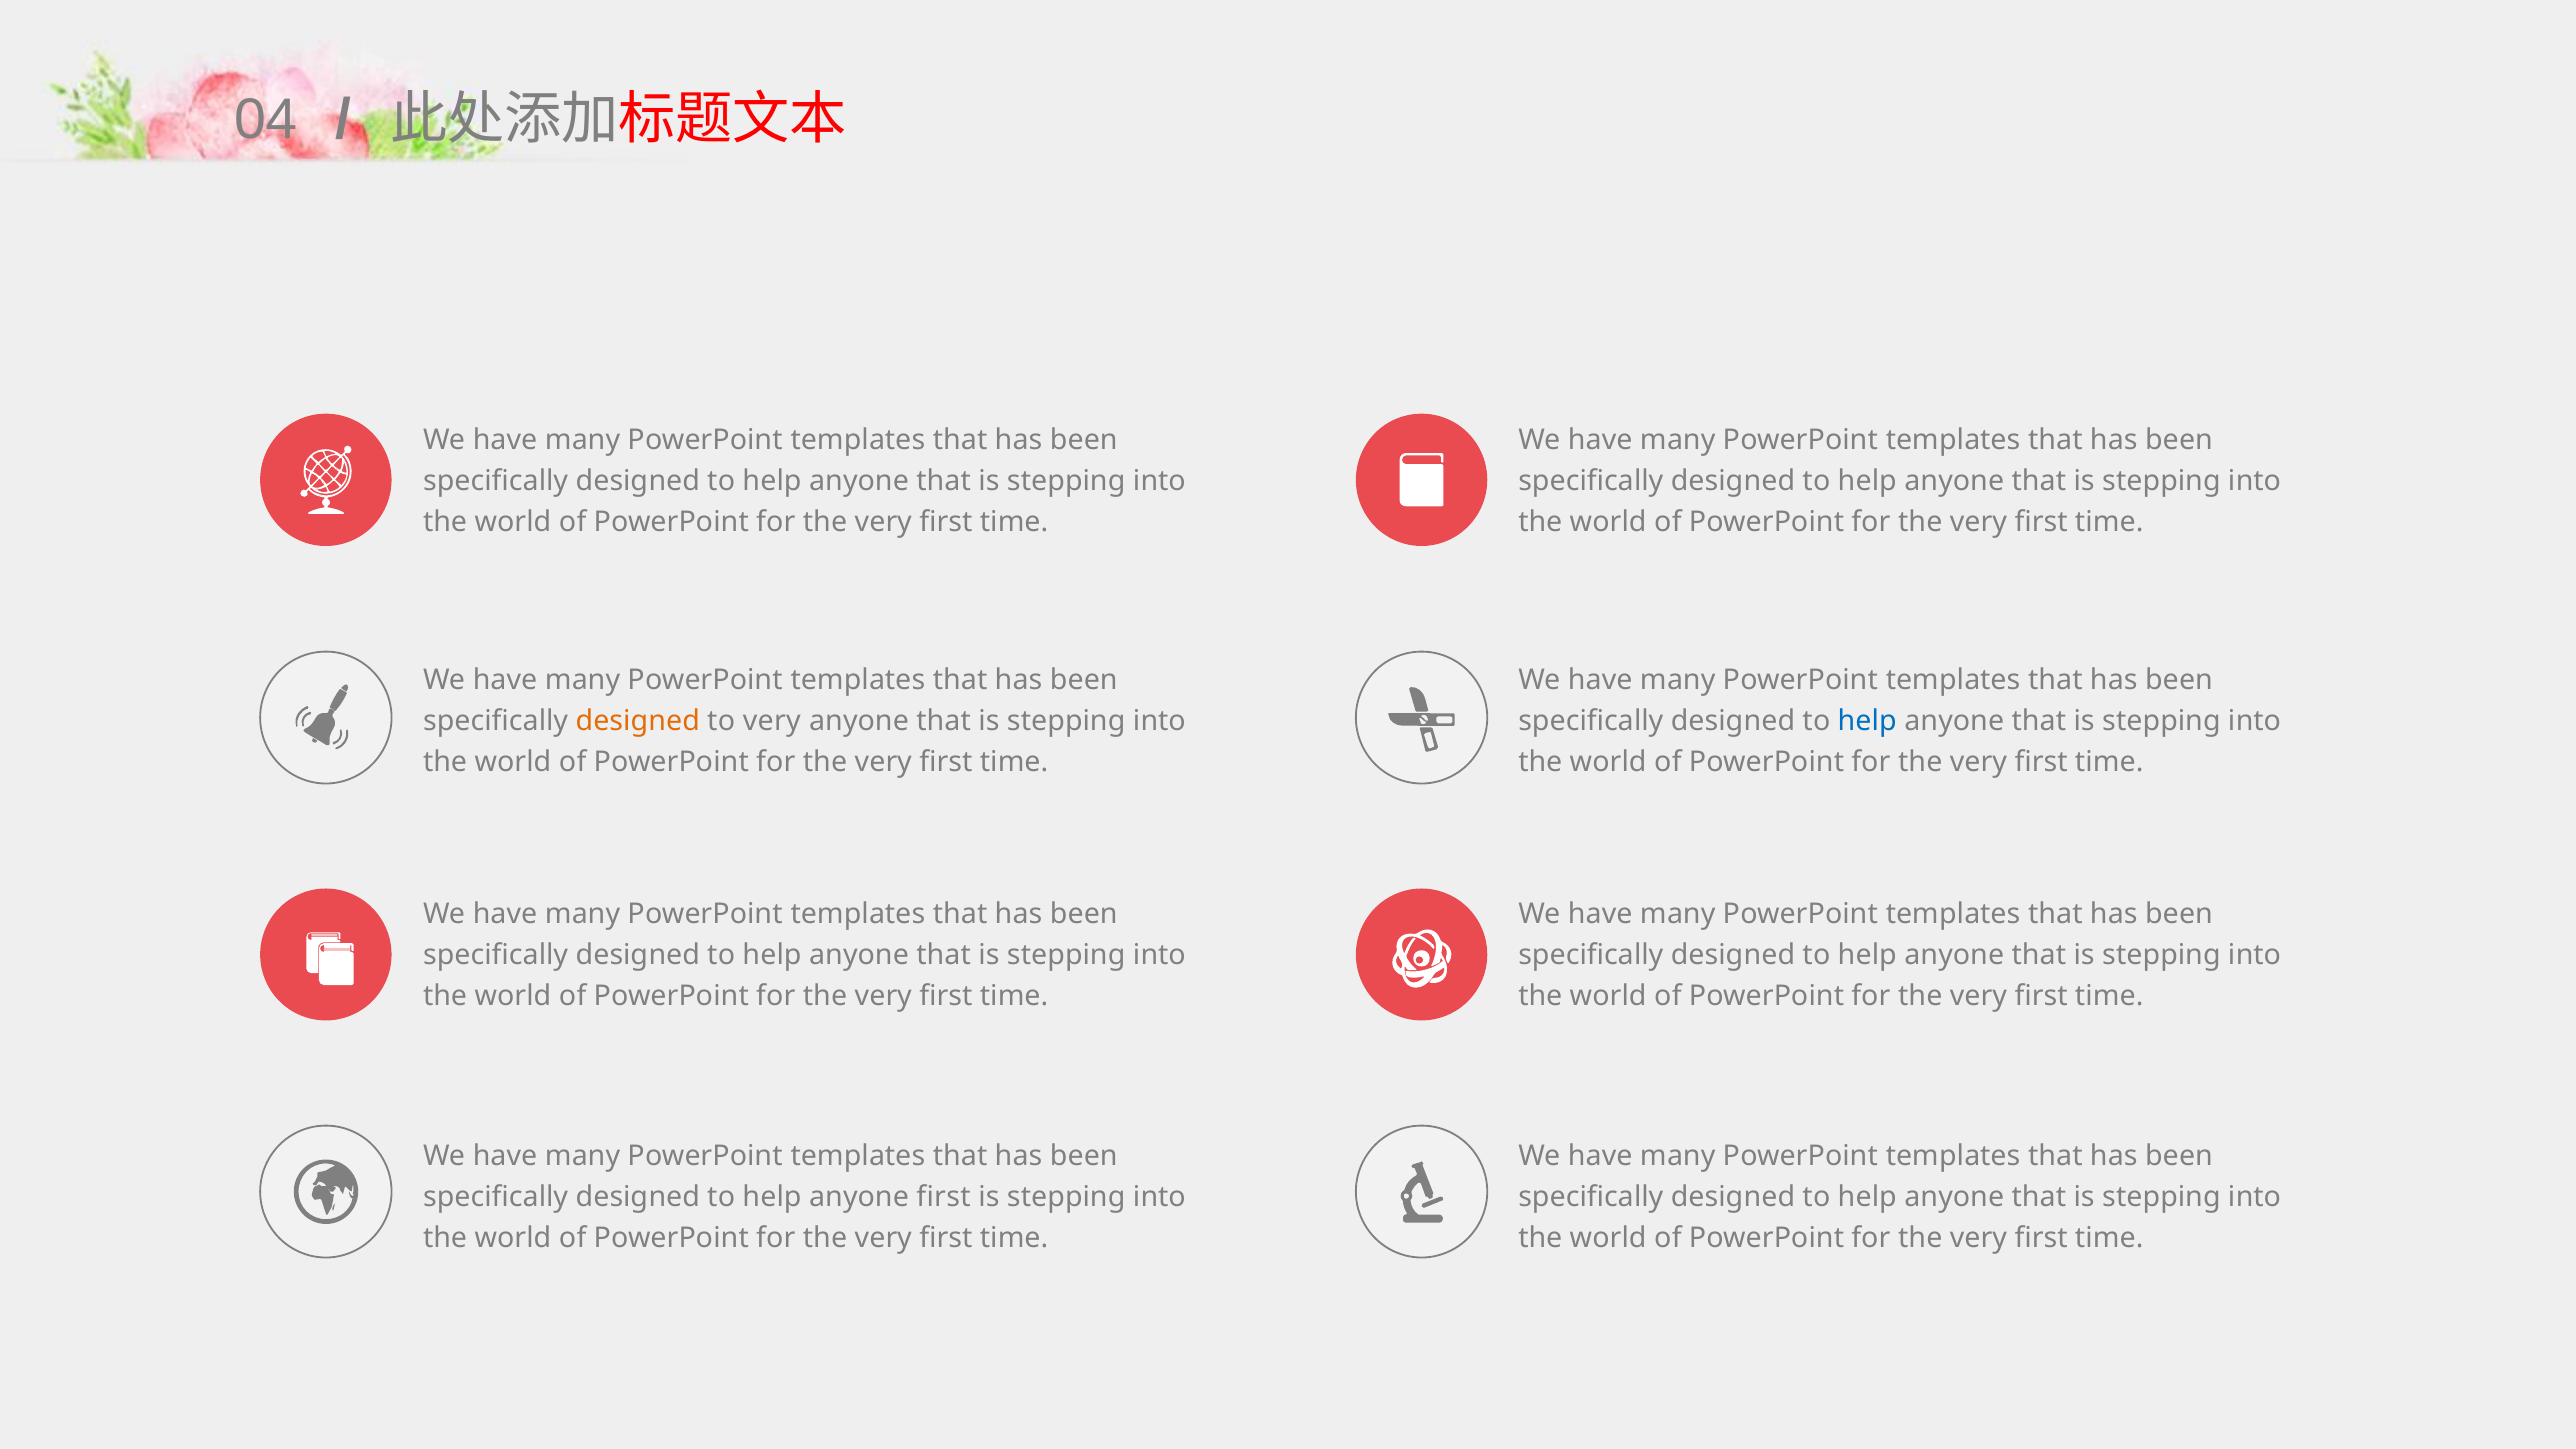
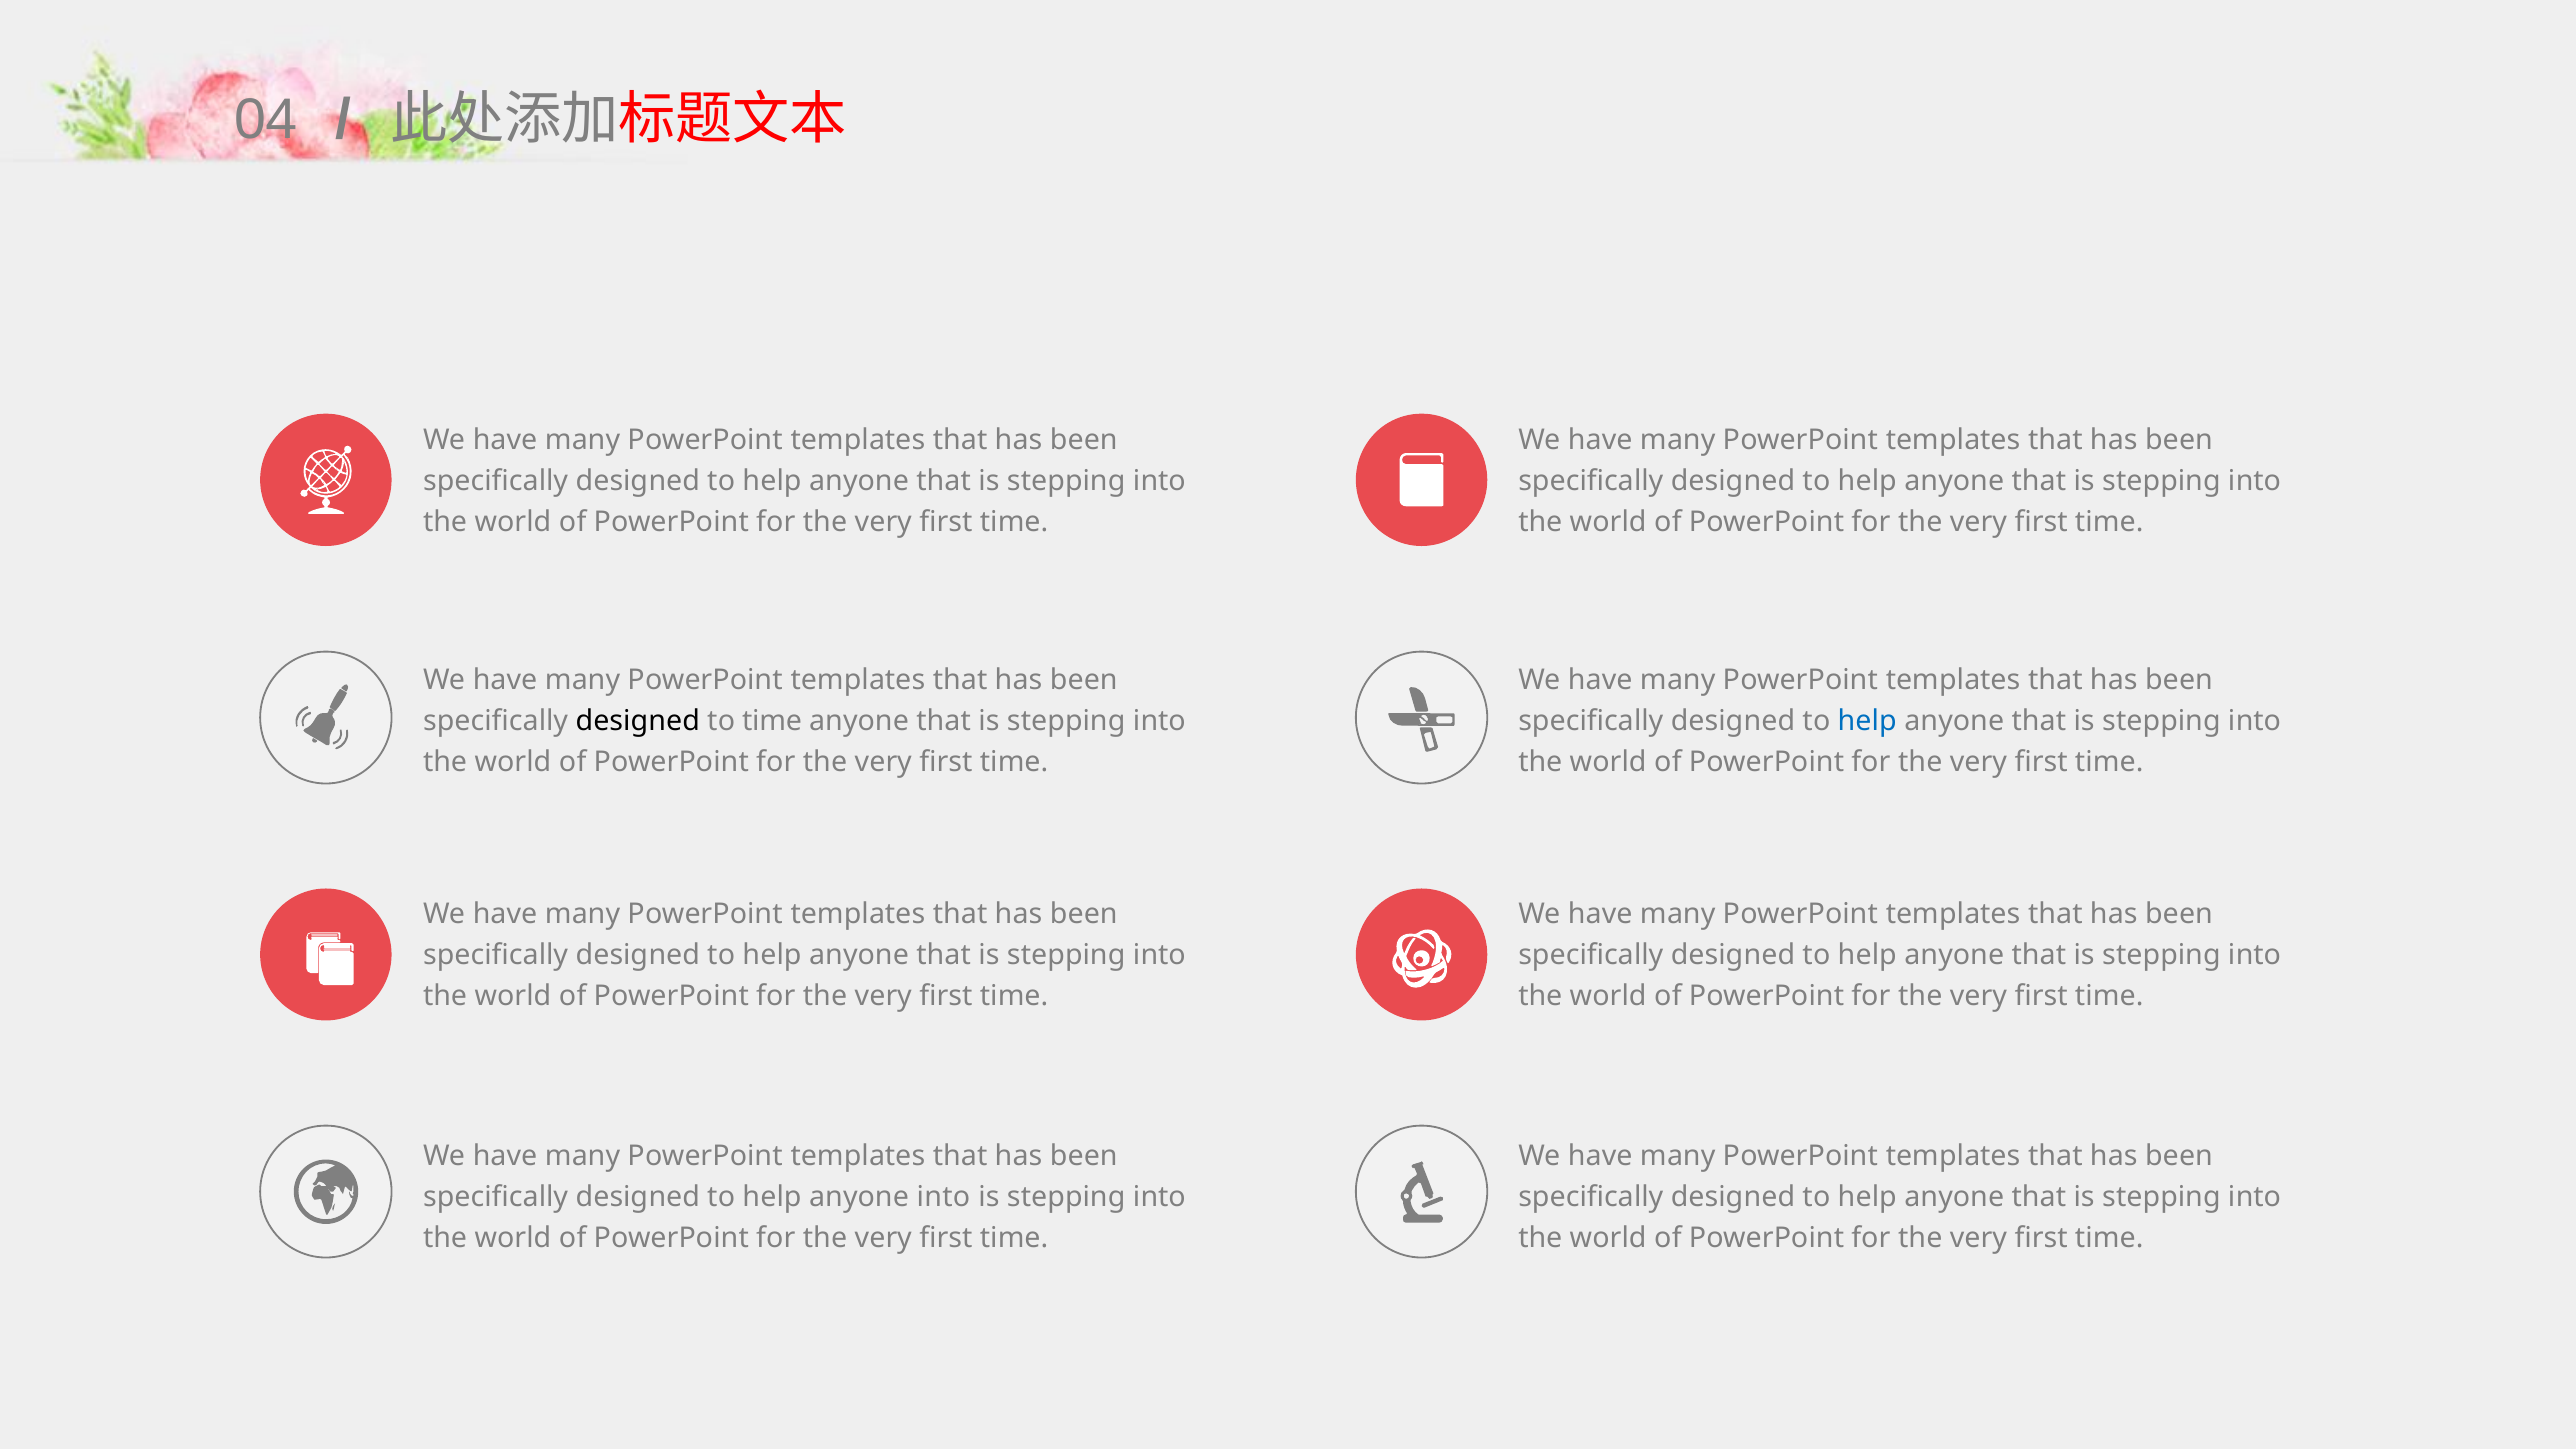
designed colour: orange -> black (638, 721)
to very: very -> time (772, 721)
anyone first: first -> into (944, 1197)
